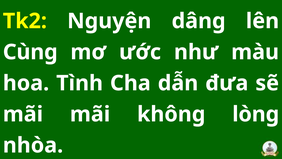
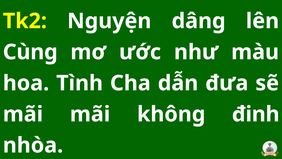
lòng: lòng -> đinh (256, 114)
